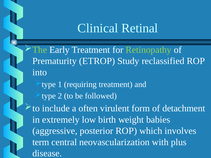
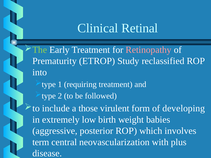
Retinopathy colour: light green -> pink (149, 50)
often: often -> those (88, 109)
detachment: detachment -> developing (184, 109)
